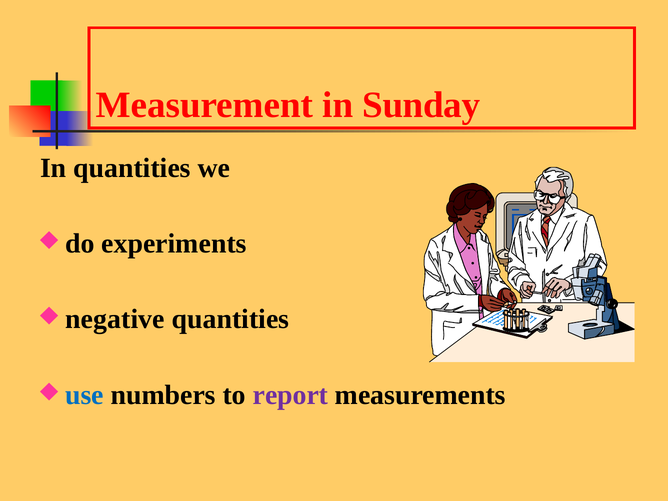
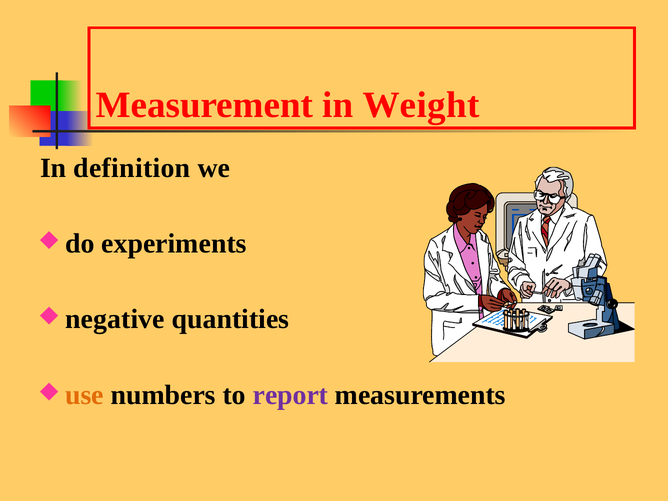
Sunday: Sunday -> Weight (421, 105)
In quantities: quantities -> definition (132, 168)
use colour: blue -> orange (84, 395)
